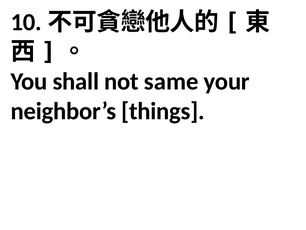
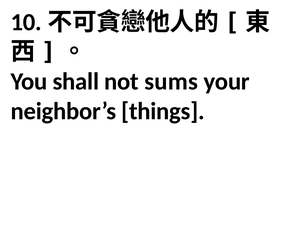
same: same -> sums (171, 81)
